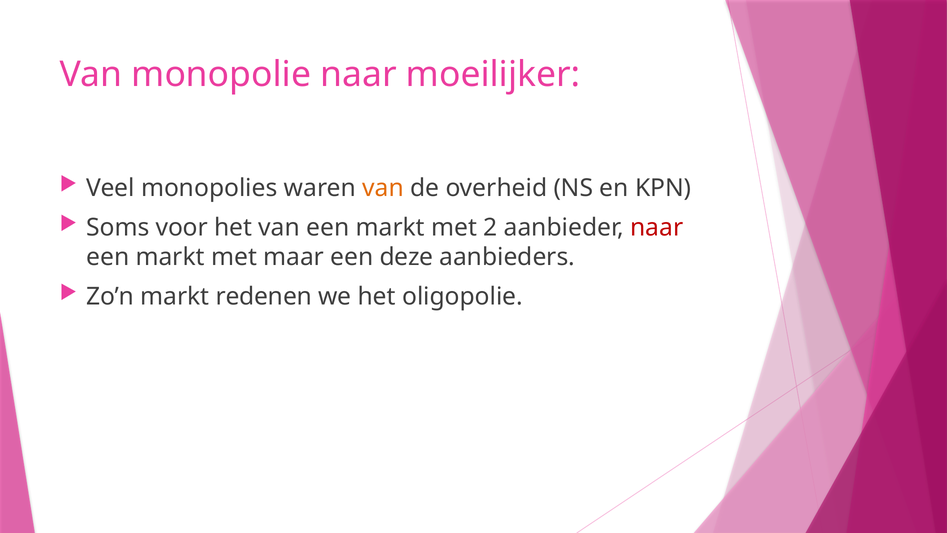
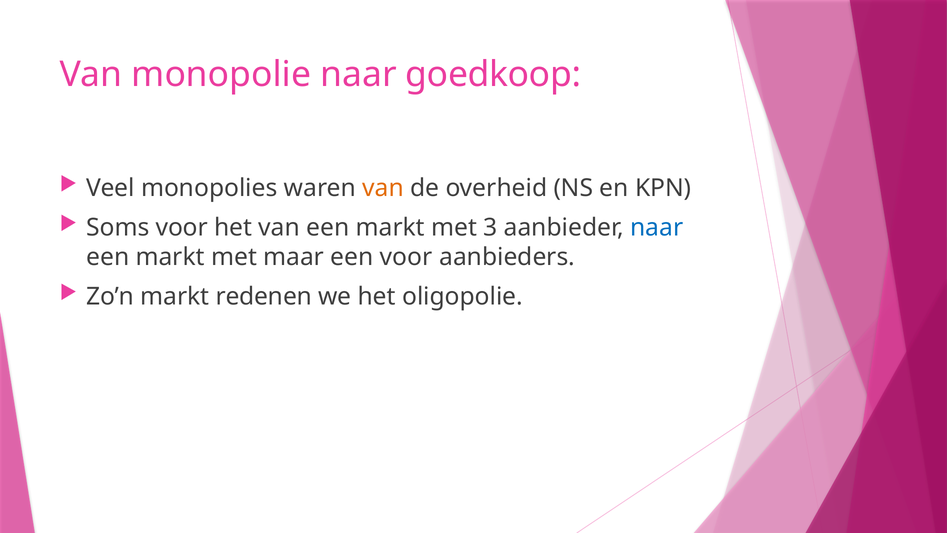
moeilijker: moeilijker -> goedkoop (493, 75)
2: 2 -> 3 (490, 227)
naar colour: red -> blue (657, 227)
een deze: deze -> voor (406, 257)
